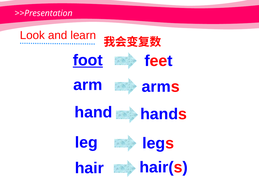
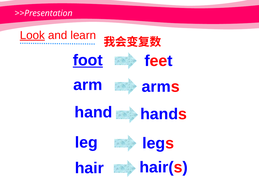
Look underline: none -> present (32, 35)
